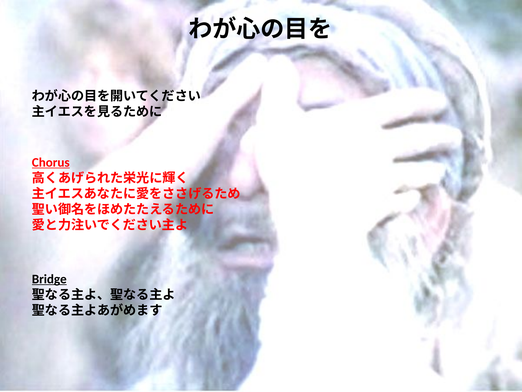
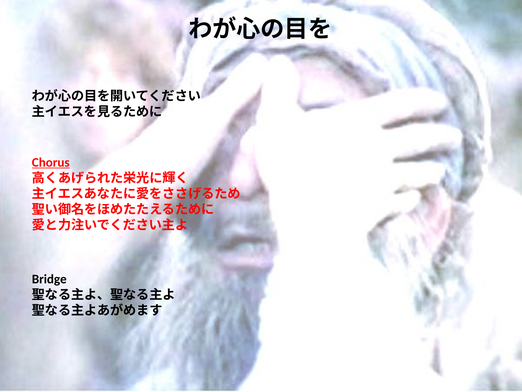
Bridge underline: present -> none (49, 279)
